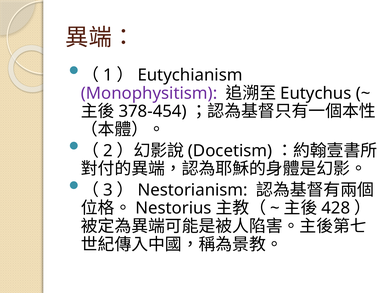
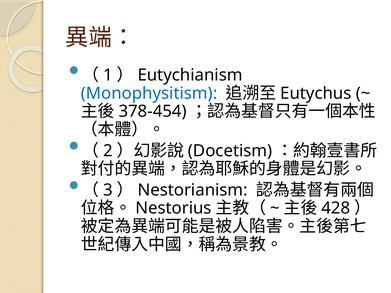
Monophysitism colour: purple -> blue (149, 93)
